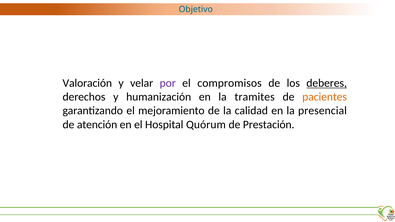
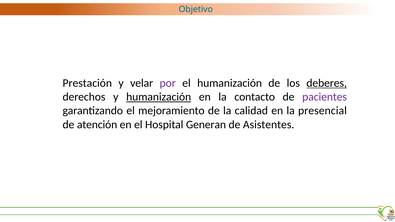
Valoración: Valoración -> Prestación (87, 83)
el compromisos: compromisos -> humanización (230, 83)
humanización underline: none -> present (159, 97)
tramites: tramites -> contacto (255, 97)
pacientes colour: orange -> purple (325, 97)
Quórum: Quórum -> Generan (206, 125)
Prestación: Prestación -> Asistentes (269, 125)
